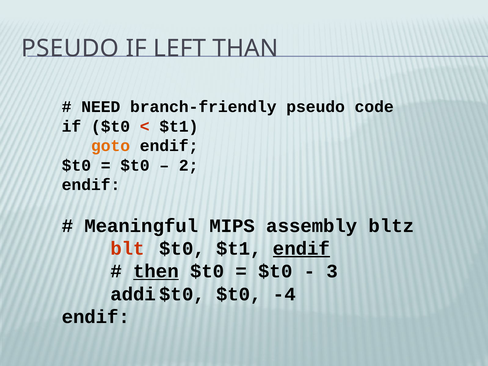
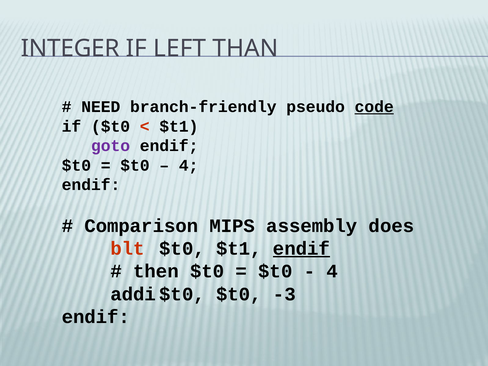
PSEUDO: PSEUDO -> INTEGER (70, 49)
code underline: none -> present (374, 107)
goto colour: orange -> purple (111, 146)
2: 2 -> 4 (189, 165)
Meaningful: Meaningful -> Comparison (141, 226)
bltz: bltz -> does (391, 226)
then underline: present -> none (156, 271)
3: 3 -> 4 (332, 271)
-4: -4 -> -3 (284, 294)
